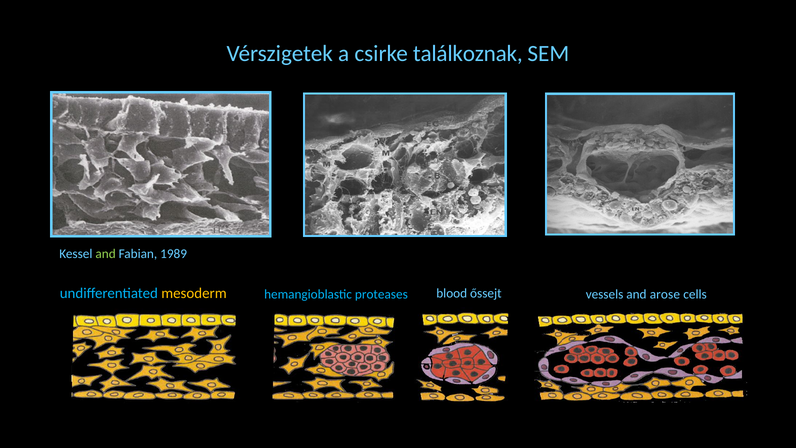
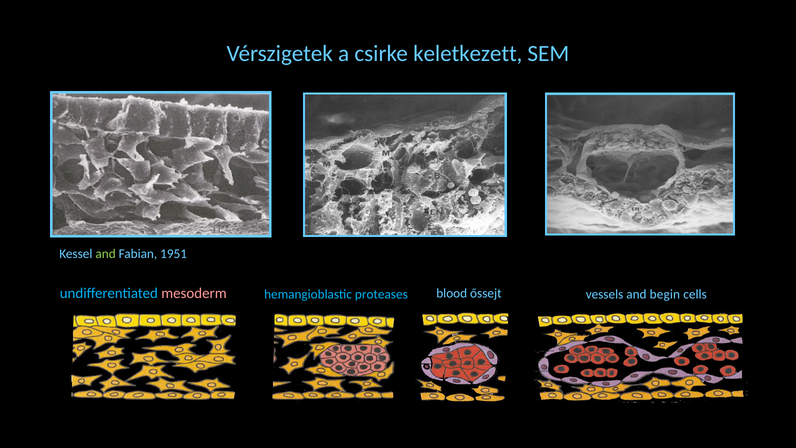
találkoznak: találkoznak -> keletkezett (468, 53)
1989: 1989 -> 1951 (174, 254)
mesoderm colour: yellow -> pink (194, 293)
arose: arose -> begin (665, 294)
